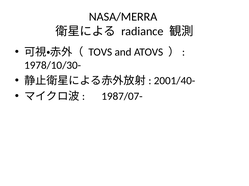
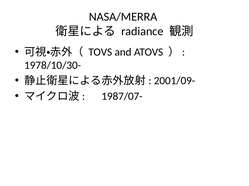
2001/40-: 2001/40- -> 2001/09- (175, 81)
